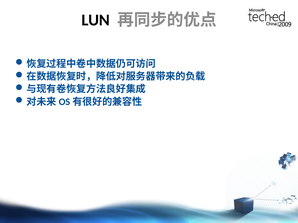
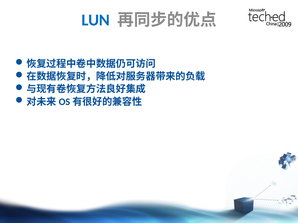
LUN colour: black -> blue (96, 20)
